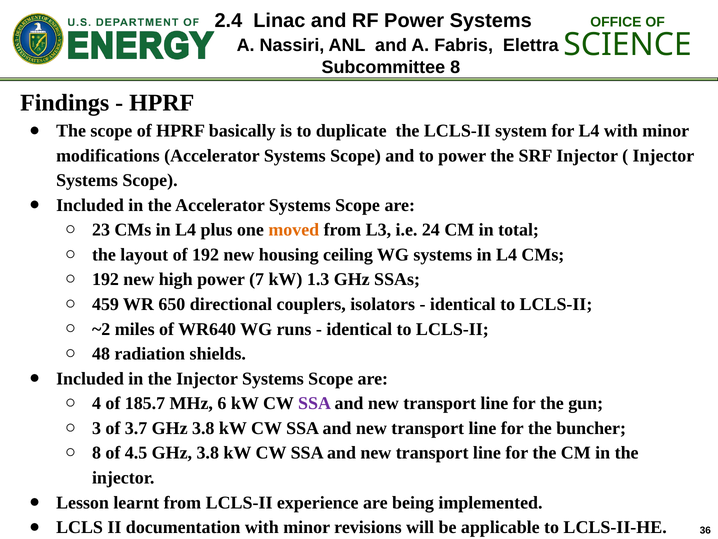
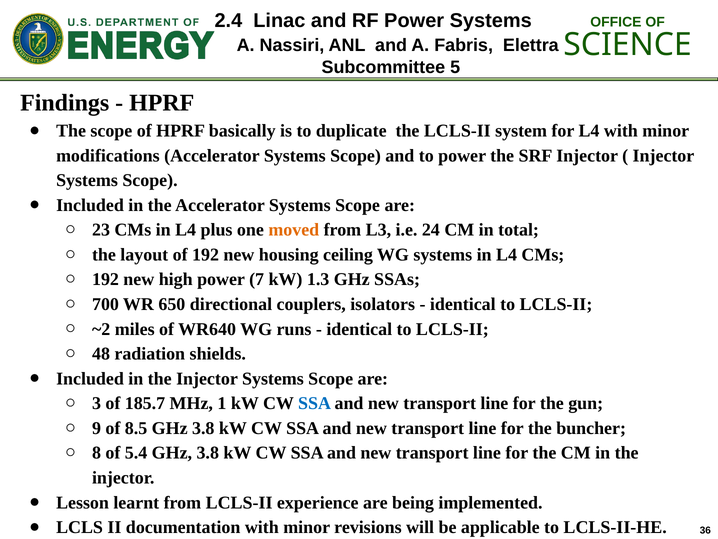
Subcommittee 8: 8 -> 5 (455, 67)
459: 459 -> 700 (105, 304)
4: 4 -> 3 (97, 403)
6: 6 -> 1 (222, 403)
SSA colour: purple -> blue (315, 403)
3: 3 -> 9 (97, 428)
3.7: 3.7 -> 8.5 (136, 428)
4.5: 4.5 -> 5.4 (136, 453)
